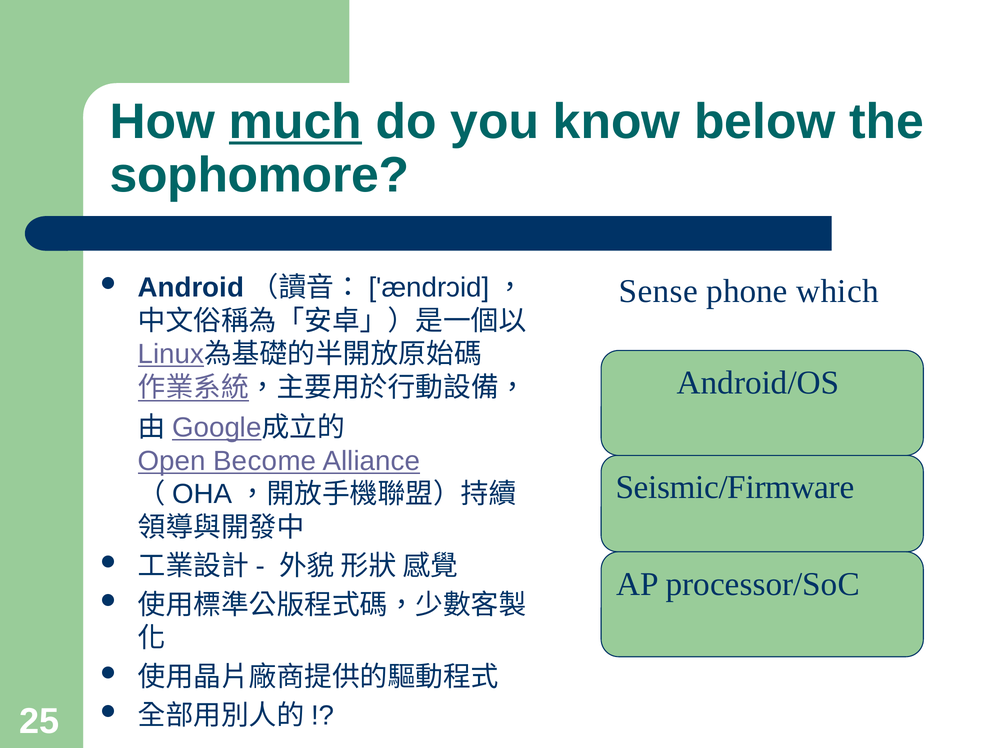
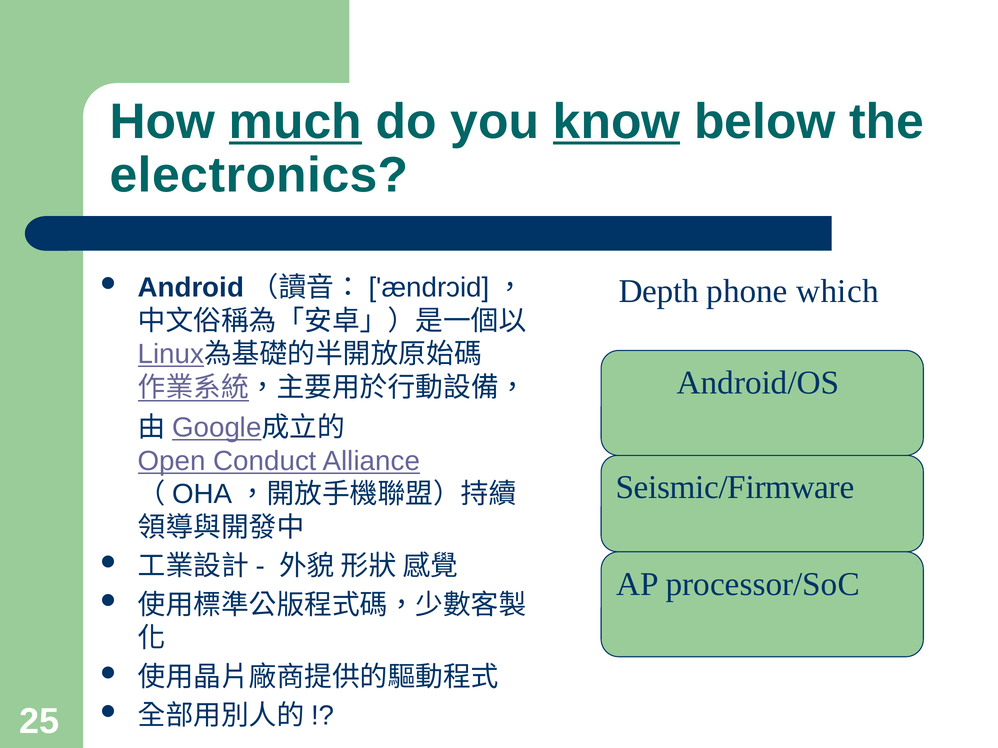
know underline: none -> present (617, 122)
sophomore: sophomore -> electronics (259, 176)
Sense: Sense -> Depth (659, 291)
Become: Become -> Conduct (265, 461)
